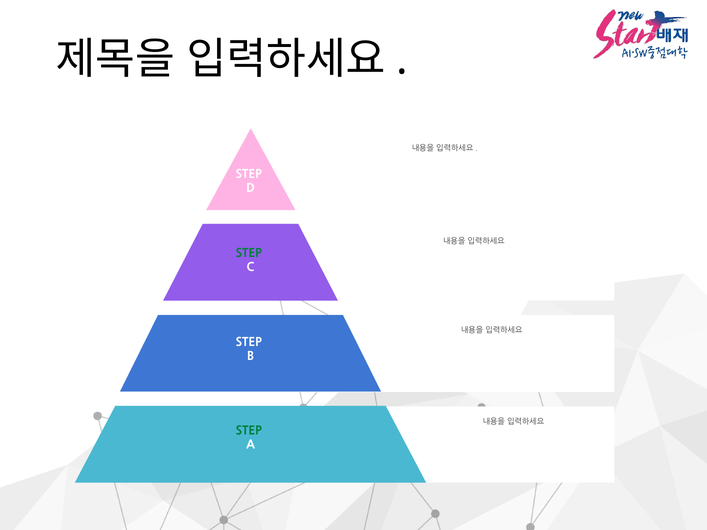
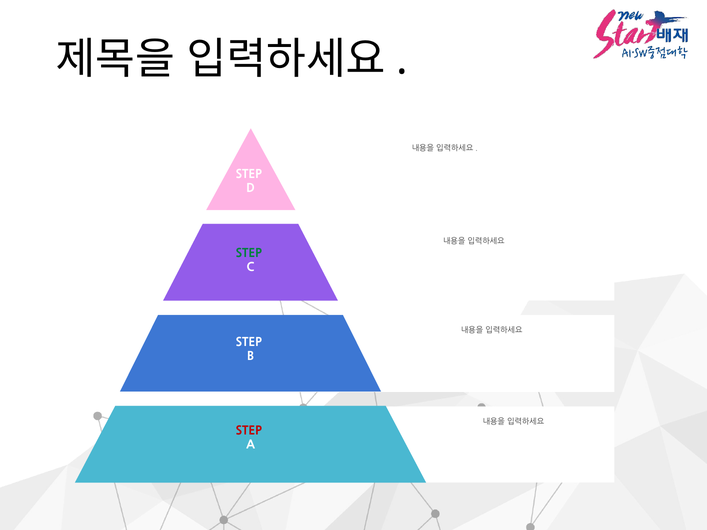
STEP colour: green -> red (249, 431)
